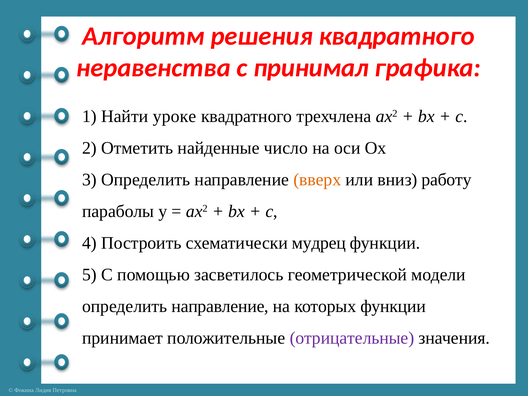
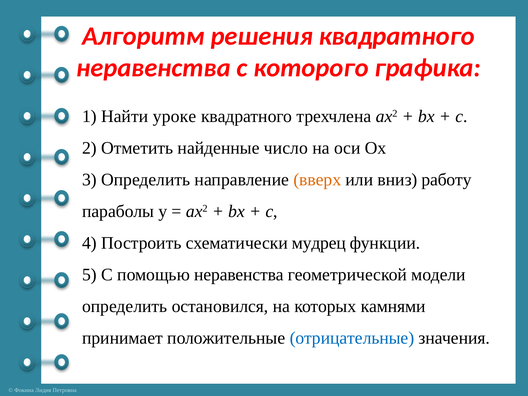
принимал: принимал -> которого (311, 68)
помощью засветилось: засветилось -> неравенства (239, 275)
направление: направление -> остановился (220, 306)
которых функции: функции -> камнями (393, 306)
отрицательные colour: purple -> blue (352, 338)
